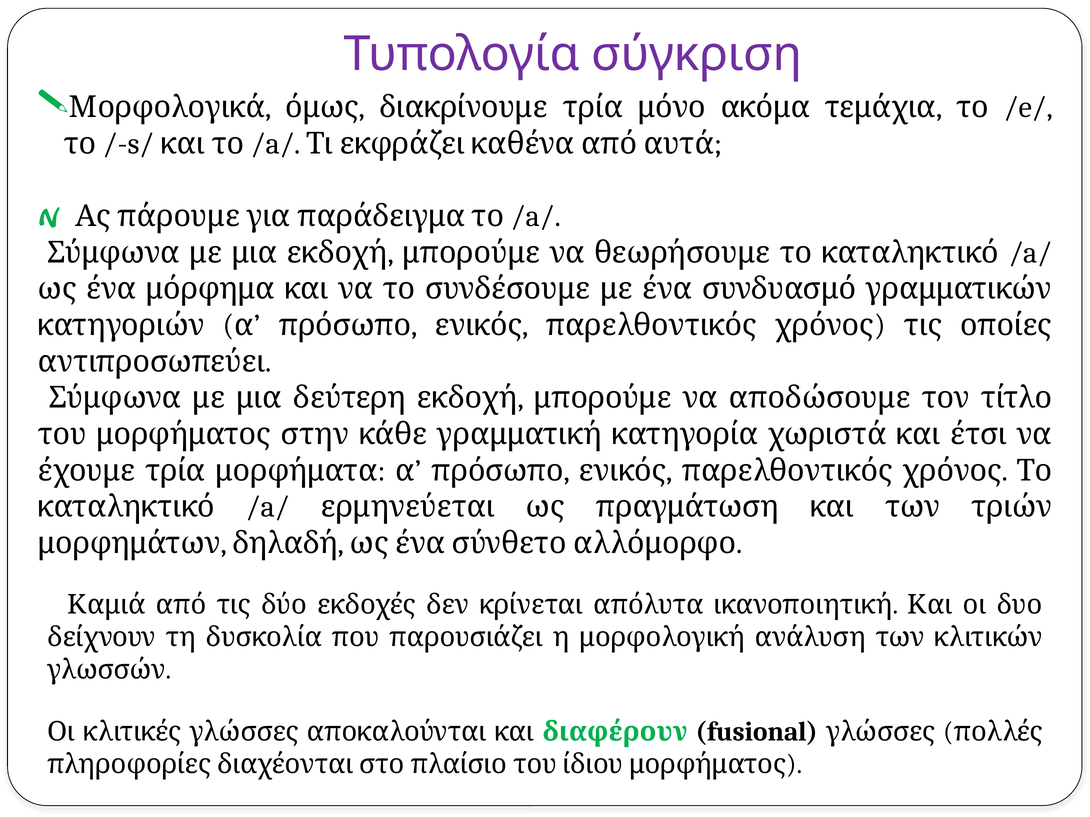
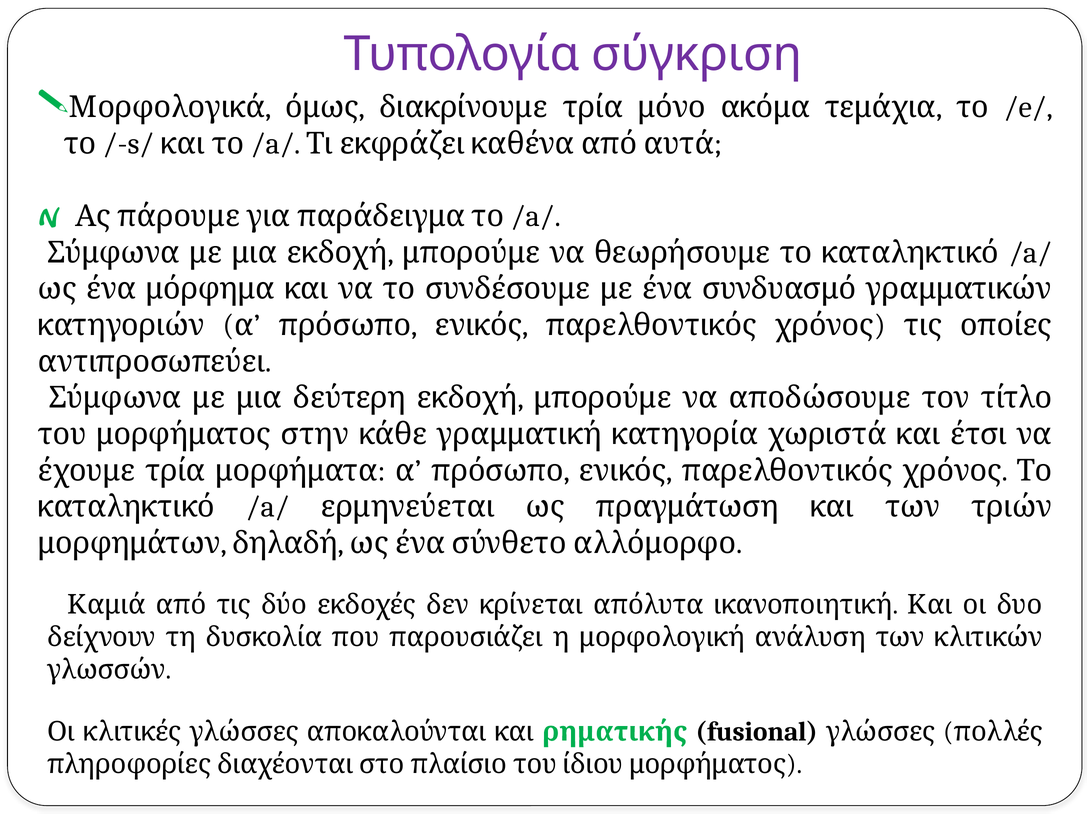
διαφέρουν: διαφέρουν -> ρηματικής (615, 732)
